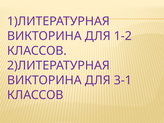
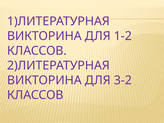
3-1: 3-1 -> 3-2 (123, 80)
